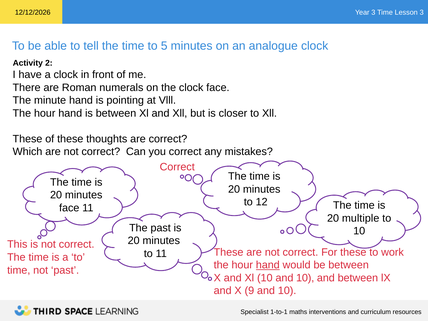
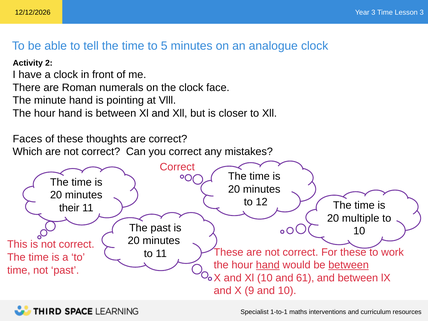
These: These -> Faces (27, 139)
face: face -> their (69, 208)
between underline: none -> present (349, 265)
10 and 10: 10 -> 61 (305, 278)
